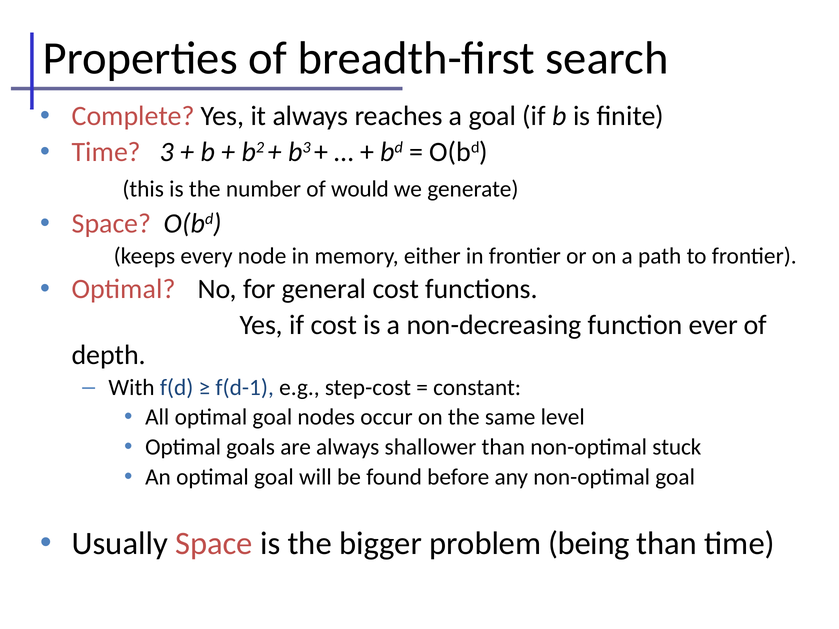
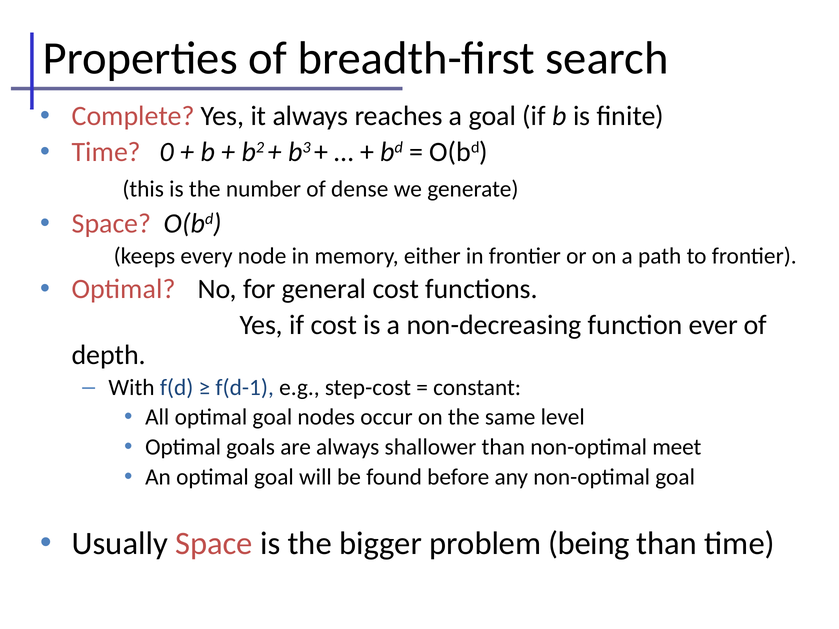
3: 3 -> 0 (167, 152)
would: would -> dense (360, 189)
stuck: stuck -> meet (677, 447)
